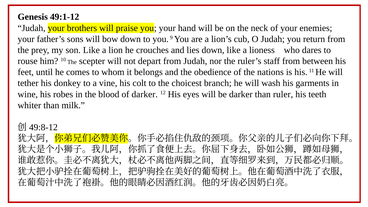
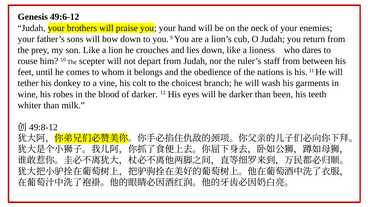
49:1-12: 49:1-12 -> 49:6-12 (65, 17)
ruler: ruler -> been (283, 94)
